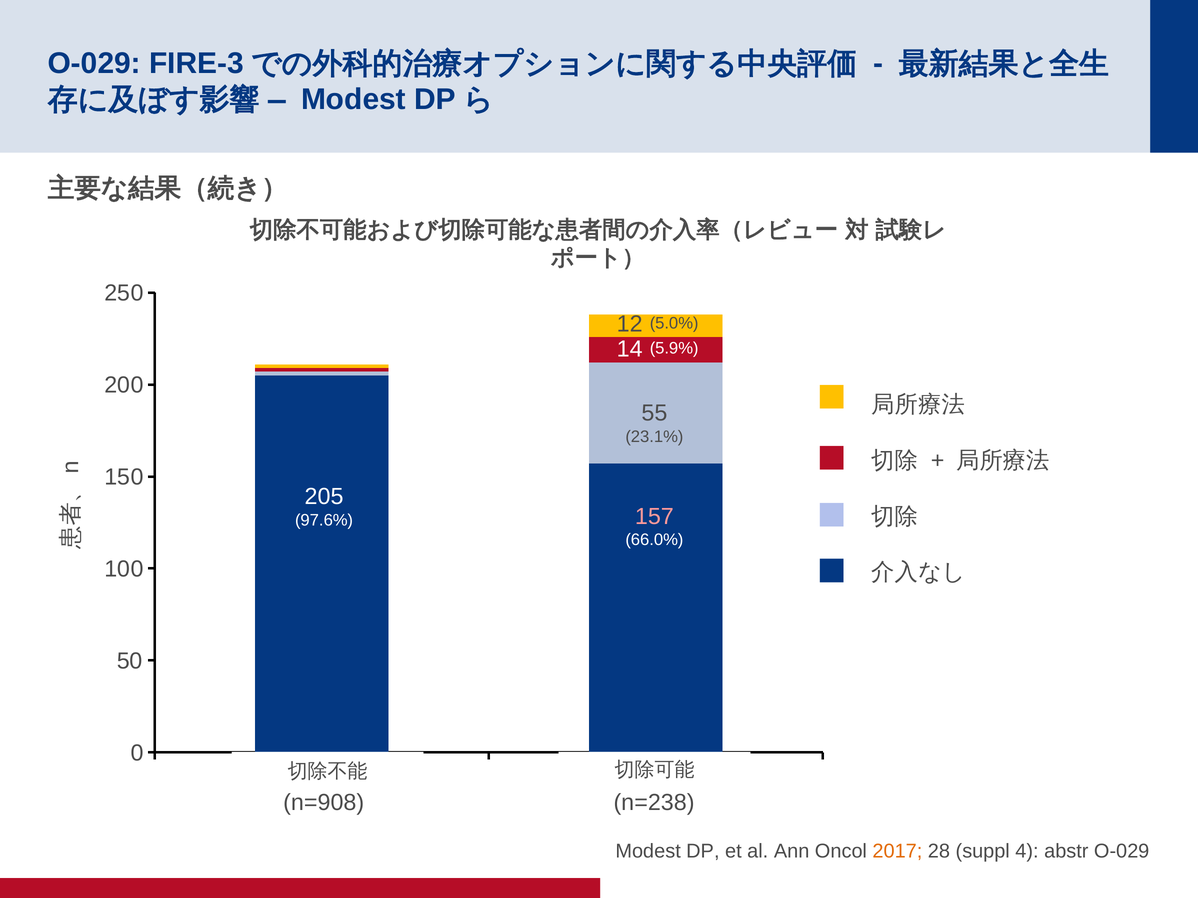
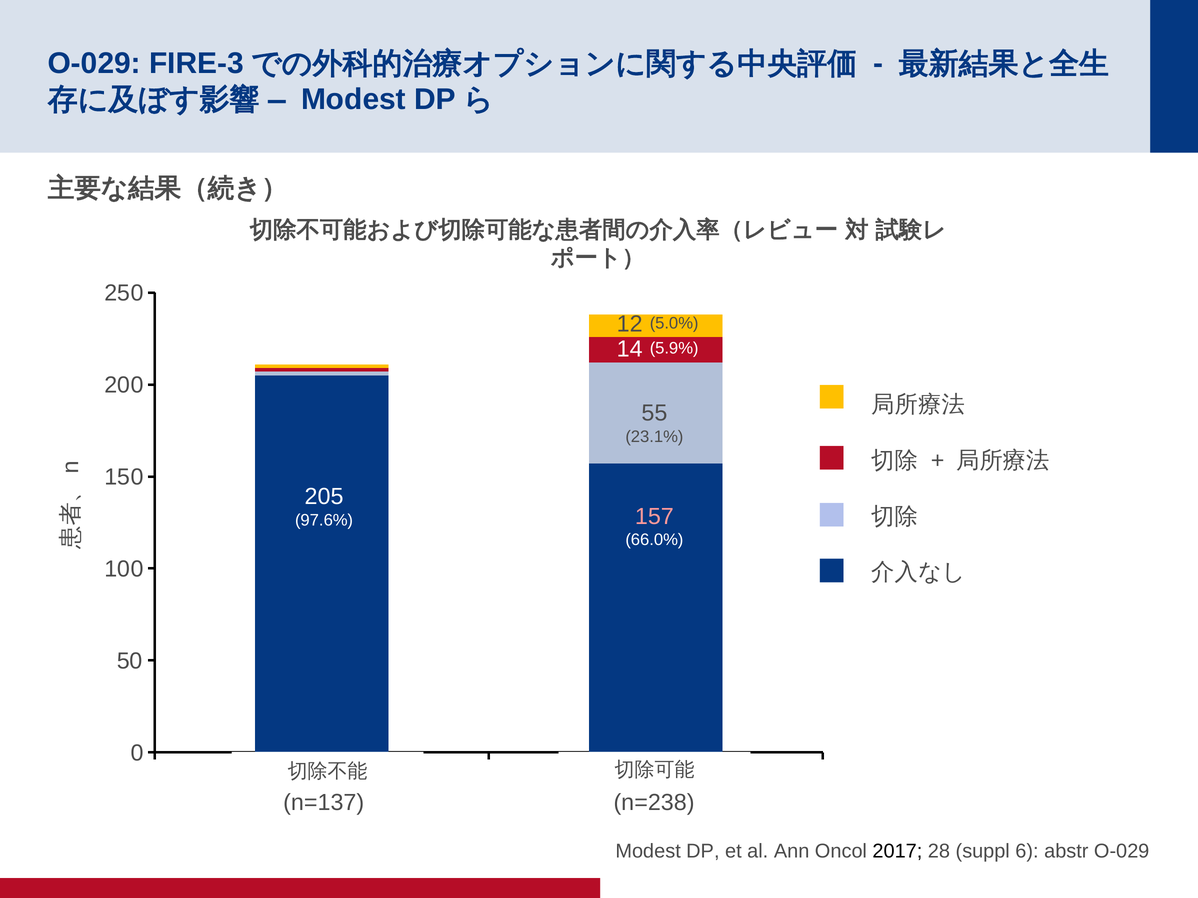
n=908: n=908 -> n=137 (324, 803)
2017 colour: orange -> black (897, 852)
4: 4 -> 6 (1027, 852)
